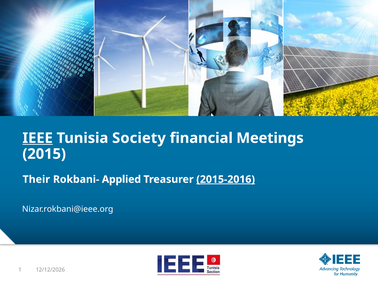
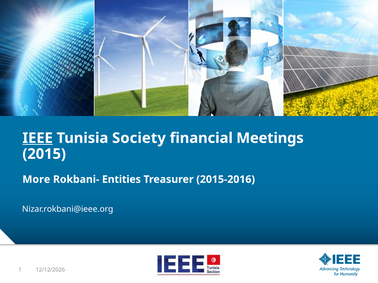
Their: Their -> More (36, 180)
Applied: Applied -> Entities (121, 180)
2015-2016 underline: present -> none (226, 180)
